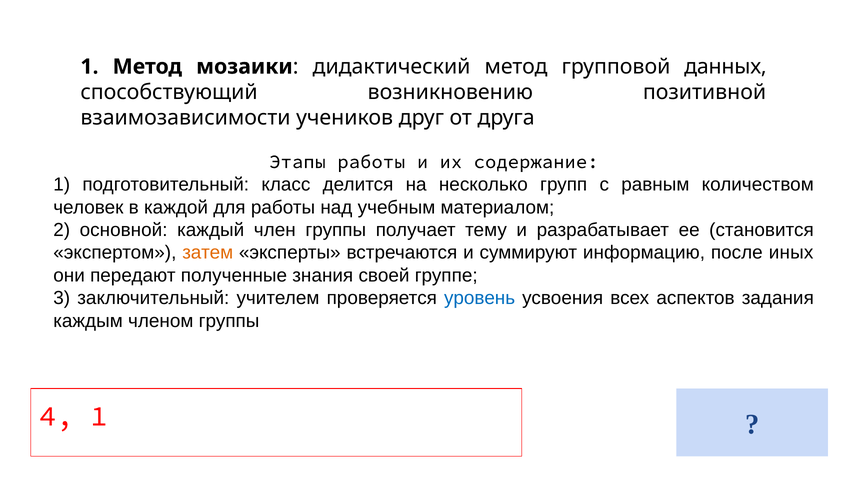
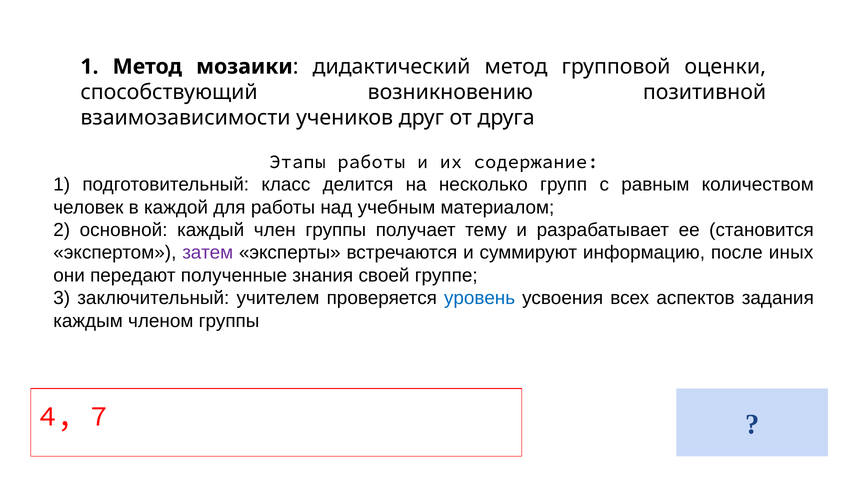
данных: данных -> оценки (725, 67)
затем colour: orange -> purple (208, 253)
4 1: 1 -> 7 (99, 416)
